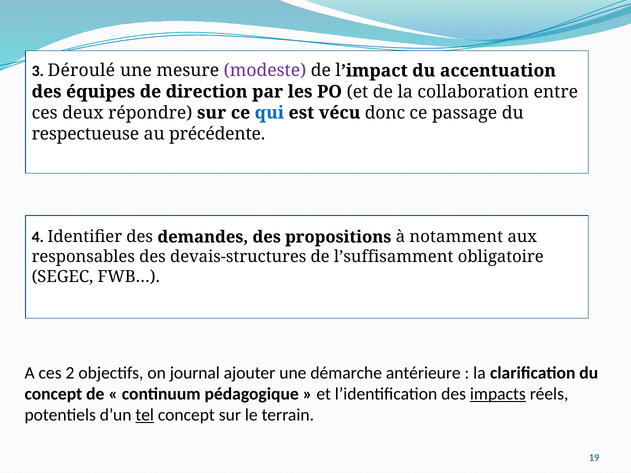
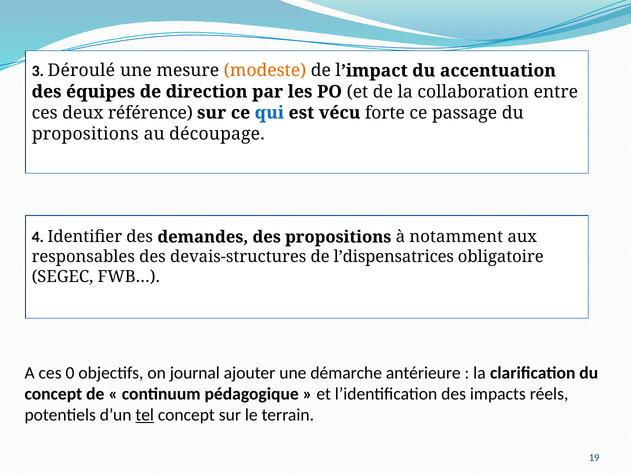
modeste colour: purple -> orange (265, 71)
répondre: répondre -> référence (150, 113)
donc: donc -> forte (385, 113)
respectueuse: respectueuse -> propositions (85, 134)
précédente: précédente -> découpage (217, 134)
l’suffisamment: l’suffisamment -> l’dispensatrices (394, 257)
2: 2 -> 0 (70, 373)
impacts underline: present -> none (498, 394)
